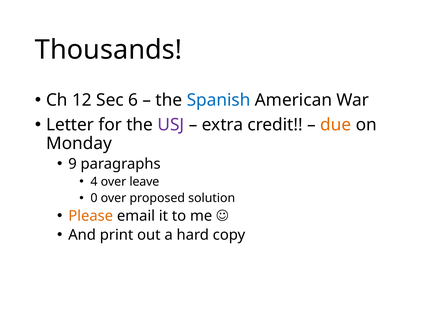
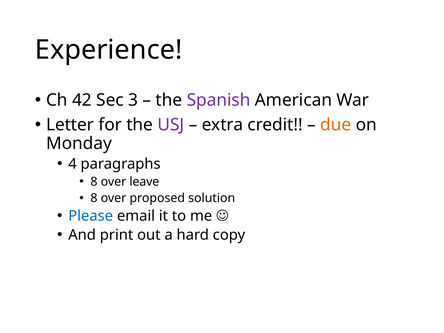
Thousands: Thousands -> Experience (109, 50)
12: 12 -> 42 (82, 100)
6: 6 -> 3 (133, 100)
Spanish colour: blue -> purple (219, 100)
9: 9 -> 4 (72, 164)
4: 4 -> 8 (94, 182)
0: 0 -> 8 (94, 198)
Please colour: orange -> blue (91, 216)
